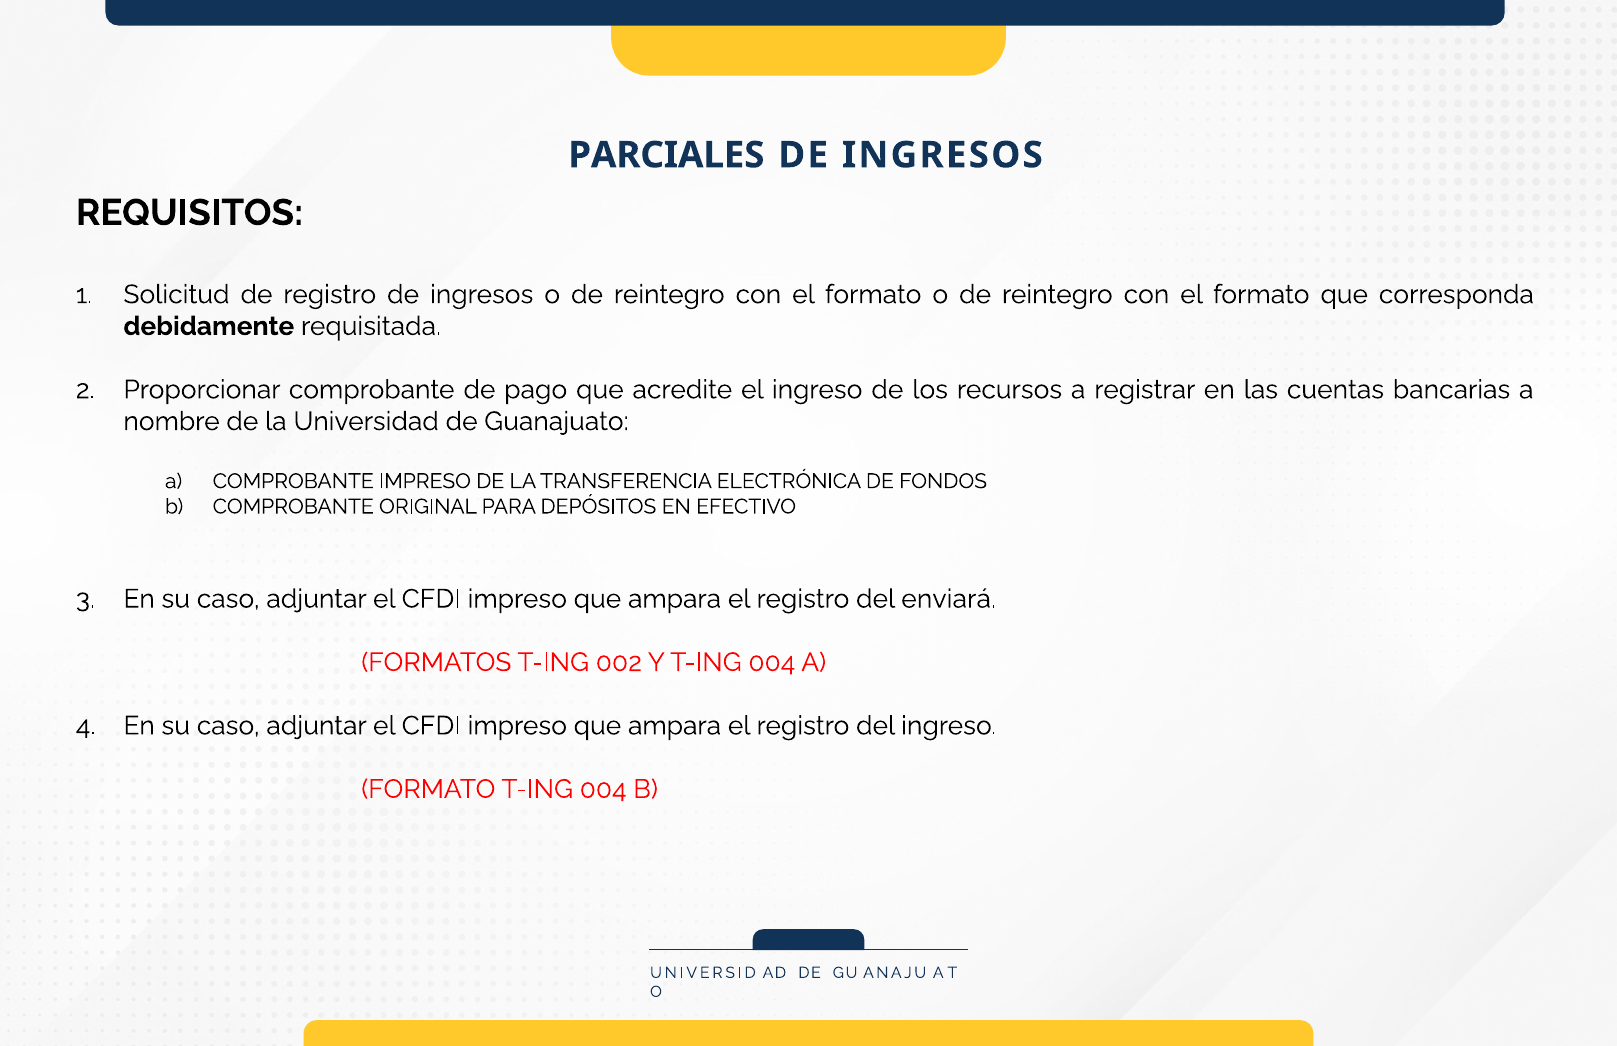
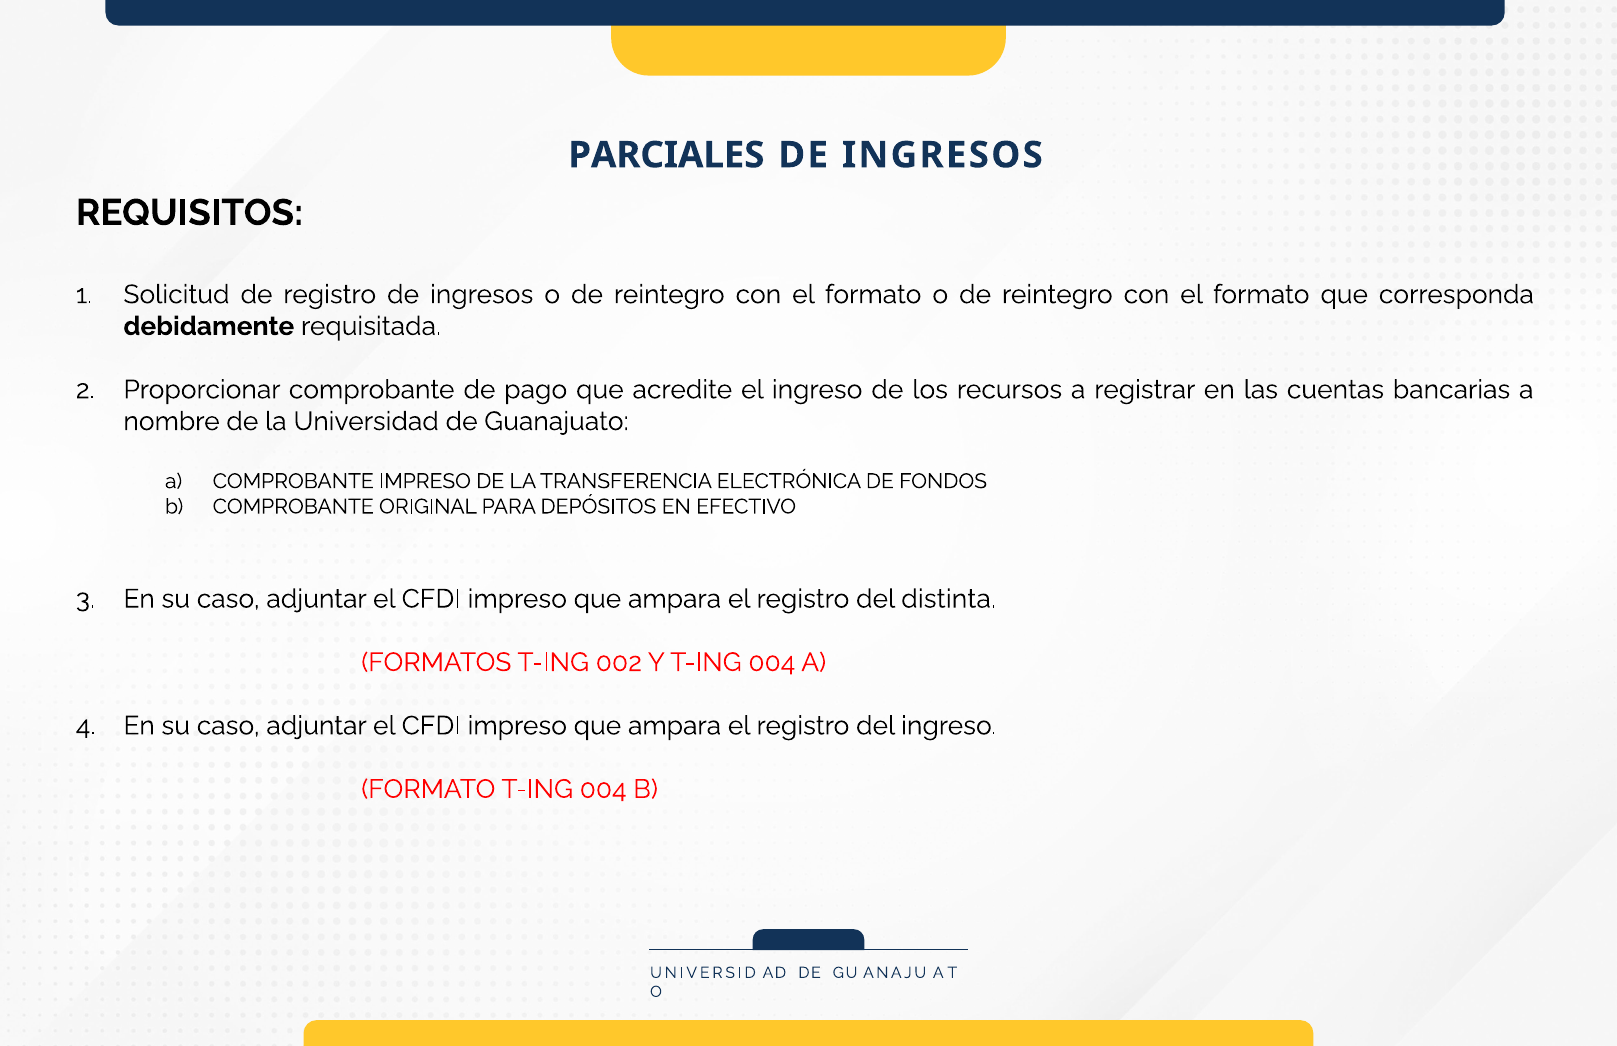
enviará: enviará -> distinta (949, 599)
